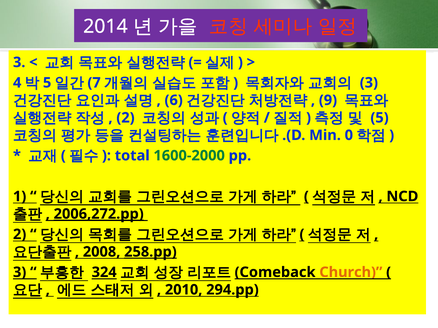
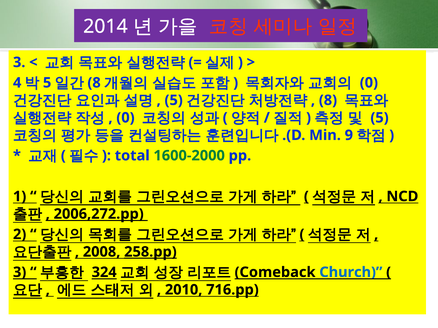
7: 7 -> 8 (94, 83)
3: 3 -> 0 (369, 83)
6: 6 -> 5 (174, 100)
9: 9 -> 8 (328, 100)
2: 2 -> 0 (125, 118)
0: 0 -> 9 (349, 135)
2006,272.pp underline: present -> none (99, 214)
Church colour: orange -> blue (351, 273)
294.pp: 294.pp -> 716.pp (232, 290)
